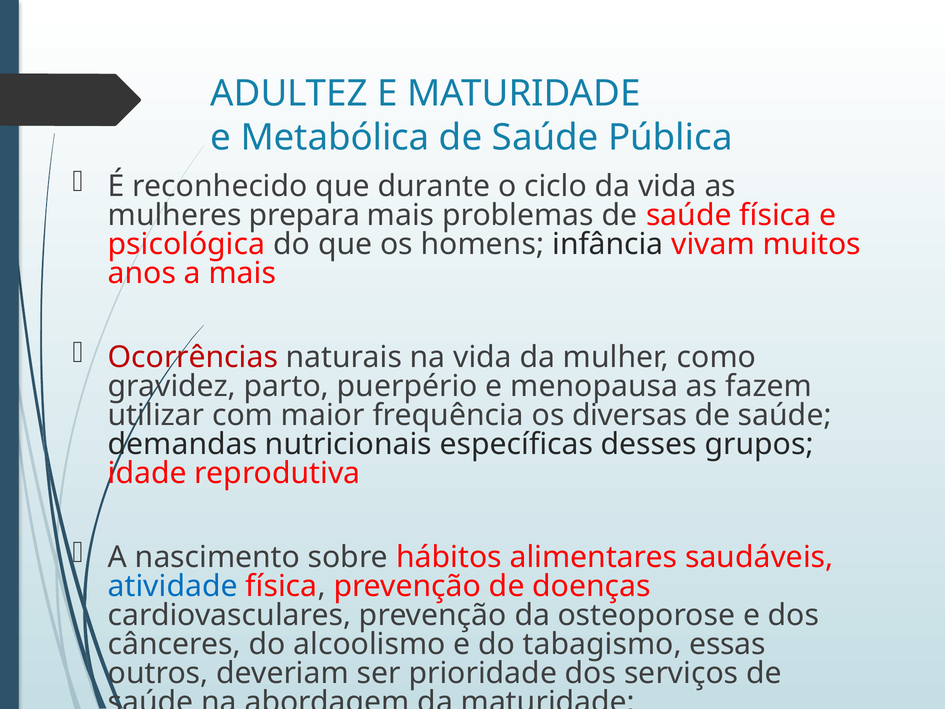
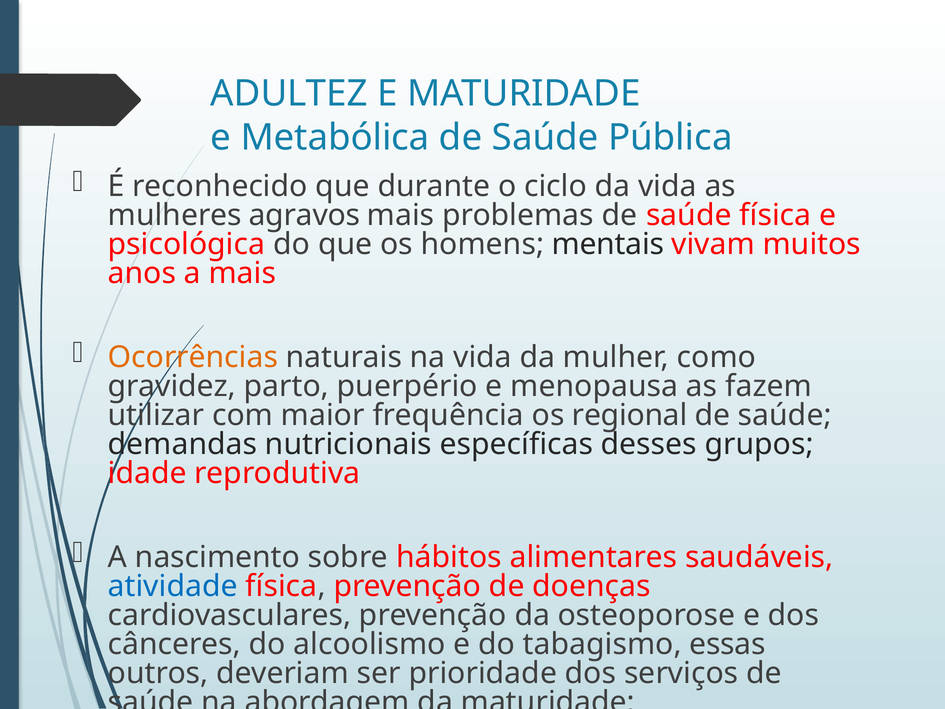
prepara: prepara -> agravos (304, 215)
infância: infância -> mentais (608, 244)
Ocorrências colour: red -> orange (193, 357)
diversas: diversas -> regional (630, 415)
